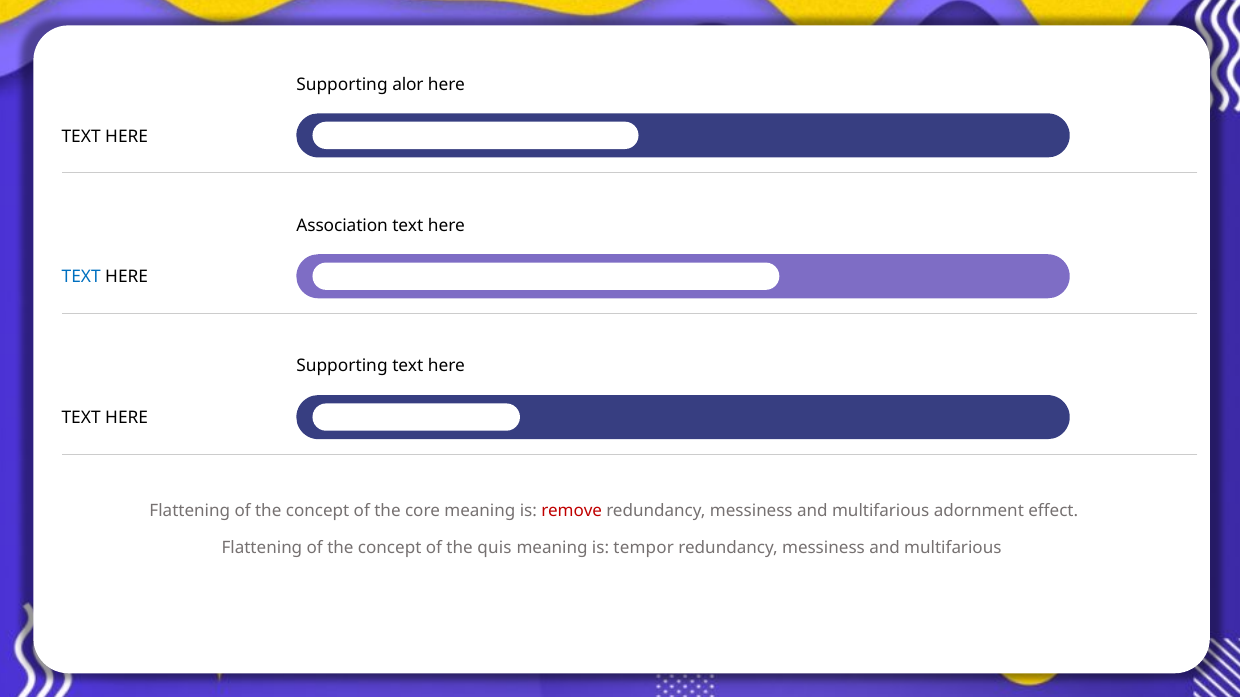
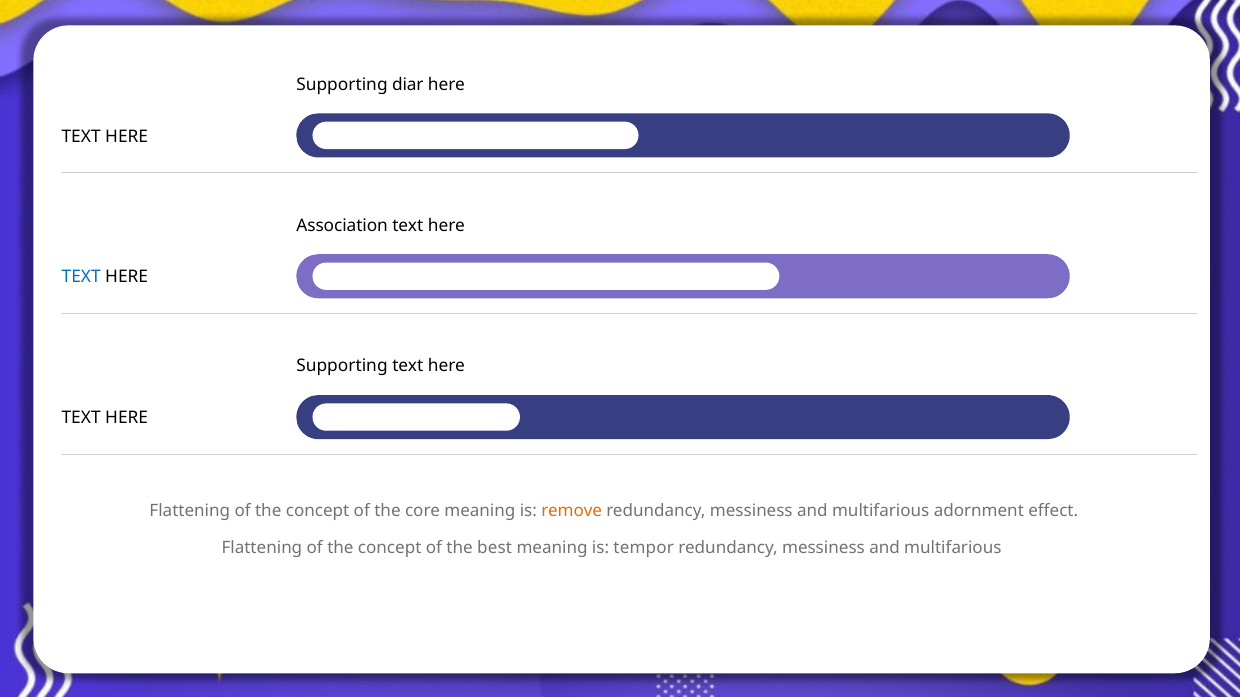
alor: alor -> diar (408, 85)
remove colour: red -> orange (572, 511)
quis: quis -> best (495, 548)
